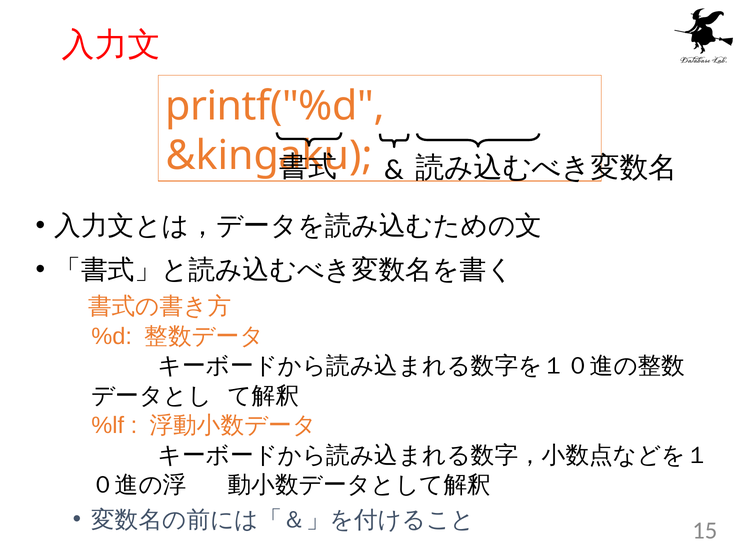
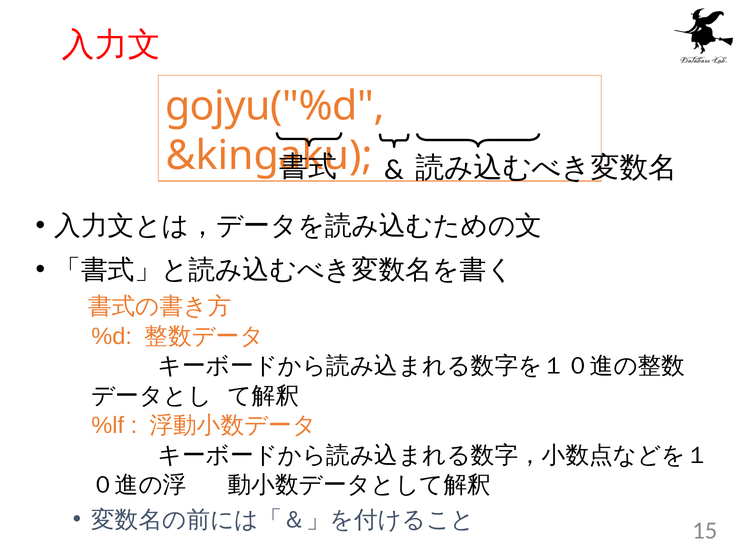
printf("%d: printf("%d -> gojyu("%d (275, 106)
